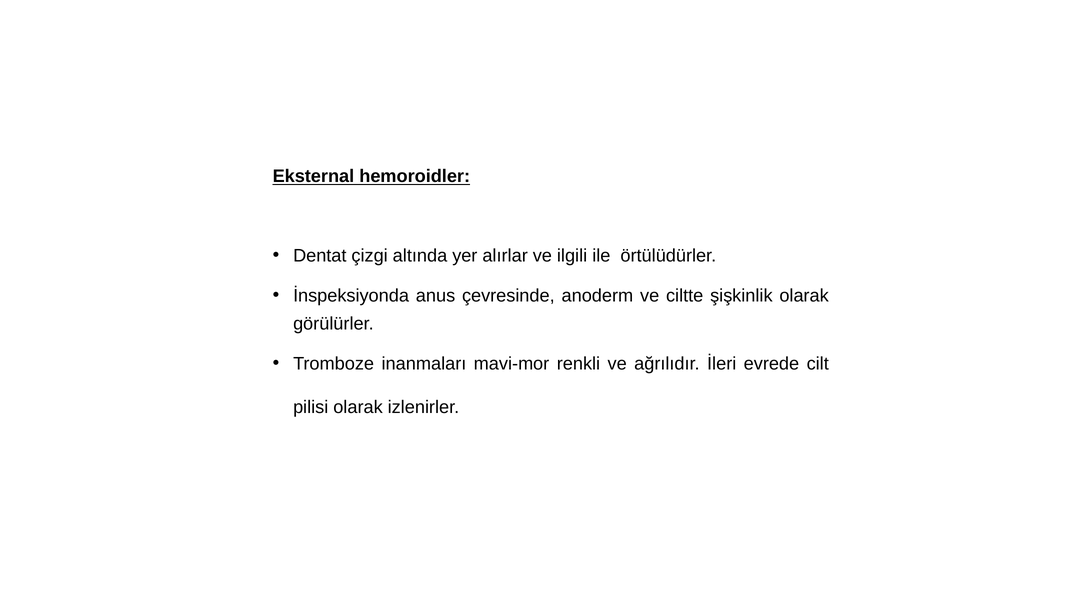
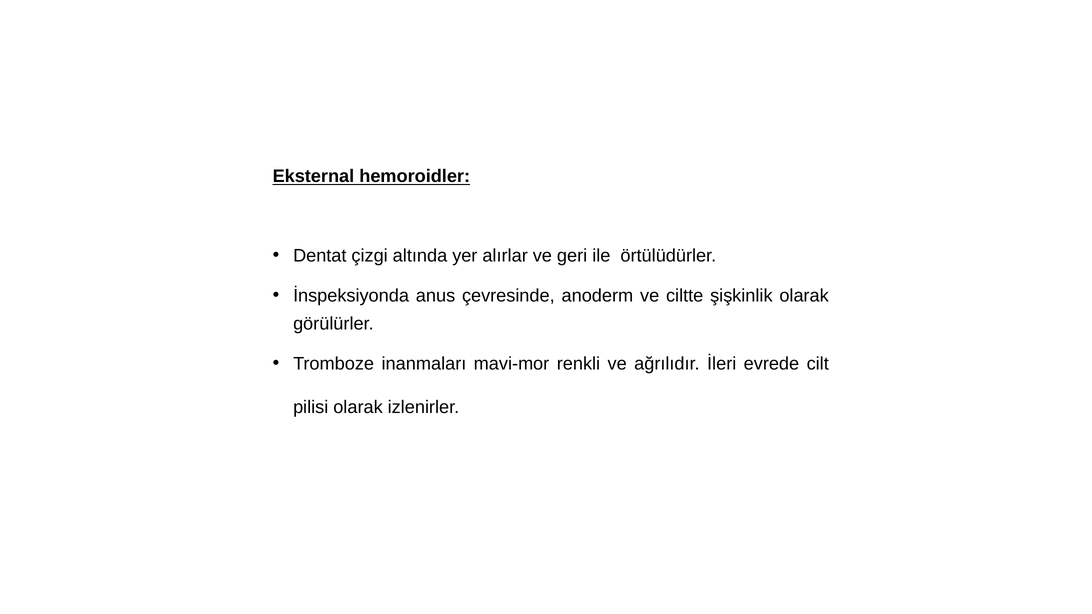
ilgili: ilgili -> geri (572, 256)
